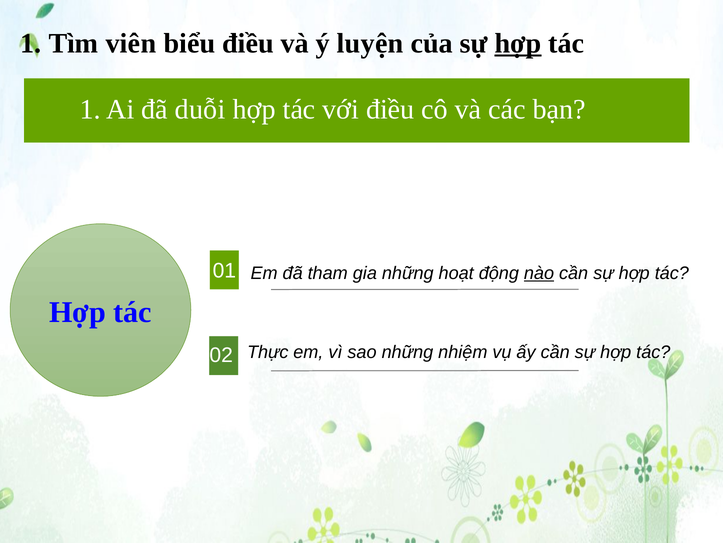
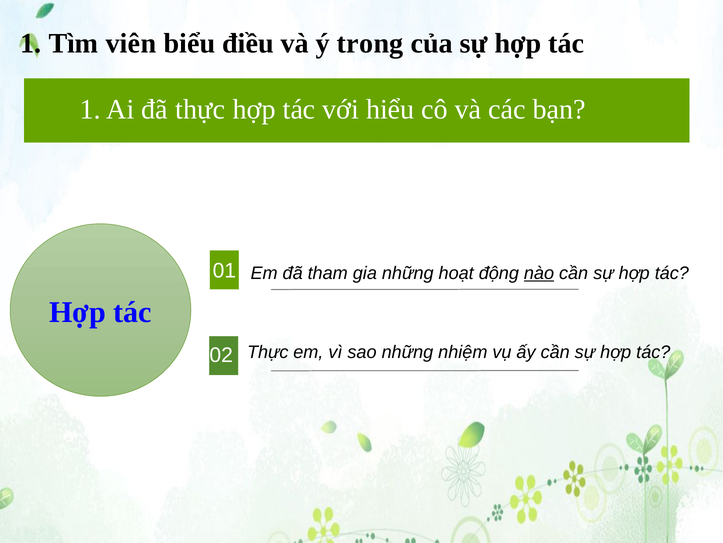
luyện: luyện -> trong (370, 43)
hợp underline: present -> none (518, 43)
đã duỗi: duỗi -> thực (200, 109)
với điều: điều -> hiểu (390, 109)
